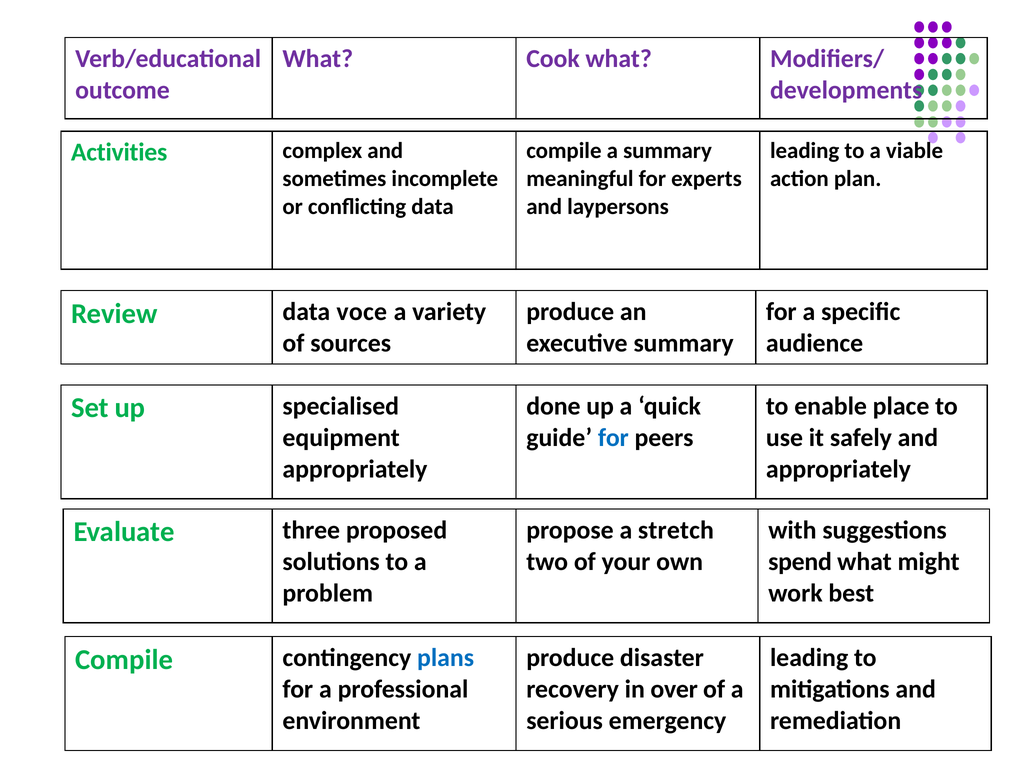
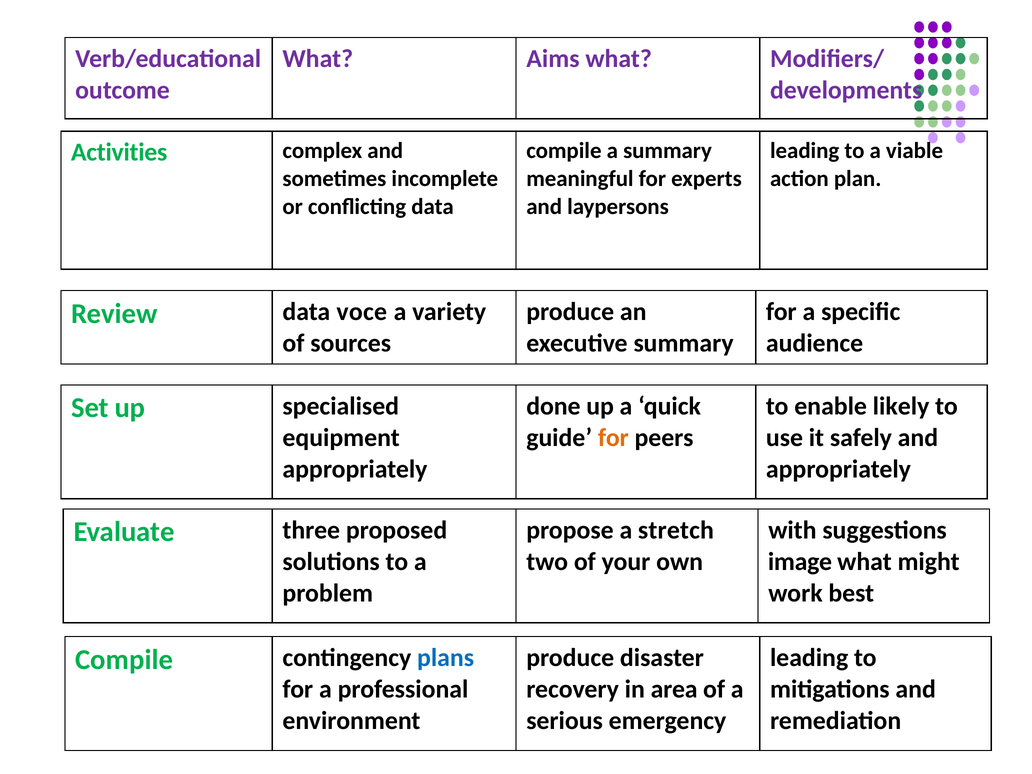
Cook: Cook -> Aims (553, 59)
place: place -> likely (901, 406)
for colour: blue -> orange (613, 438)
spend: spend -> image (800, 562)
over: over -> area (674, 689)
